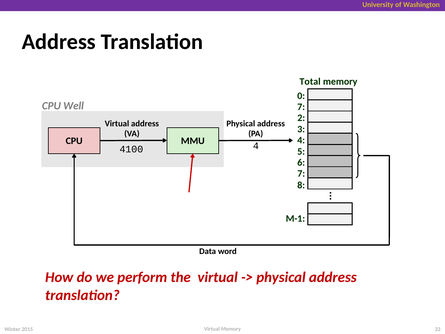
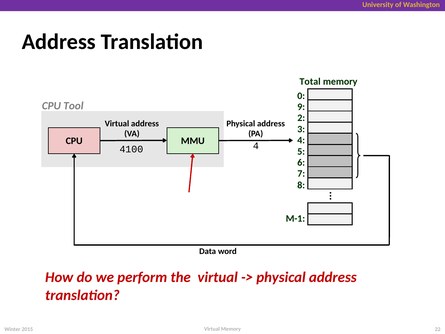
Well: Well -> Tool (73, 106)
7: 7 -> 9 (301, 107)
